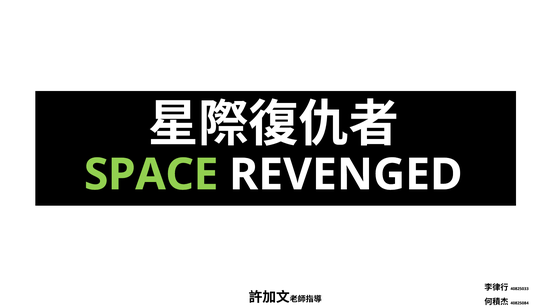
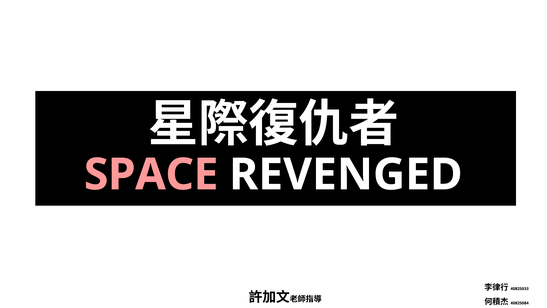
SPACE colour: light green -> pink (151, 175)
